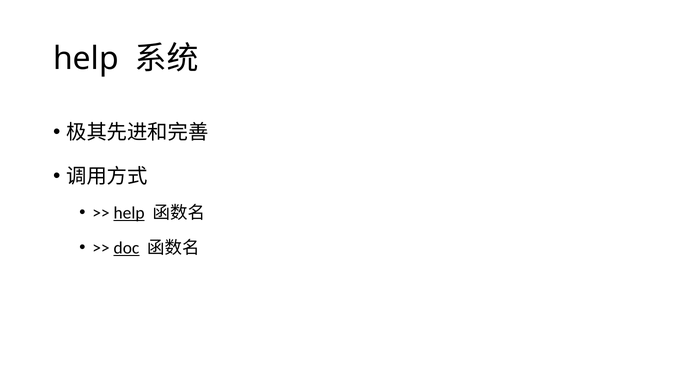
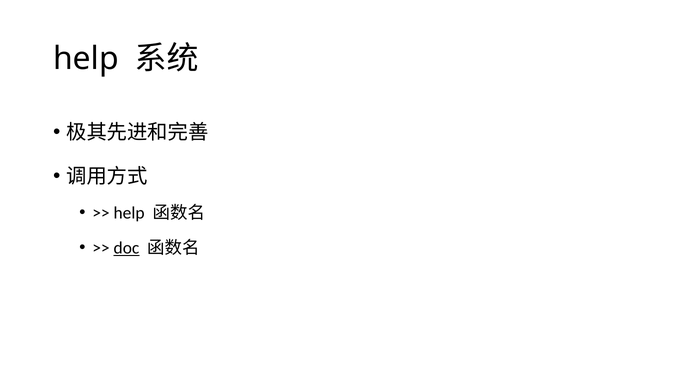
help underline: present -> none (129, 213)
